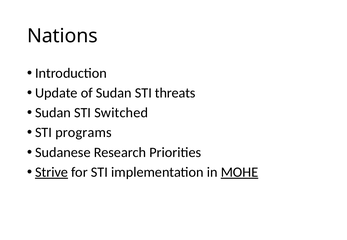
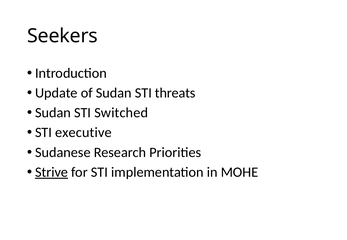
Nations: Nations -> Seekers (62, 36)
programs: programs -> executive (83, 133)
MOHE underline: present -> none (240, 172)
